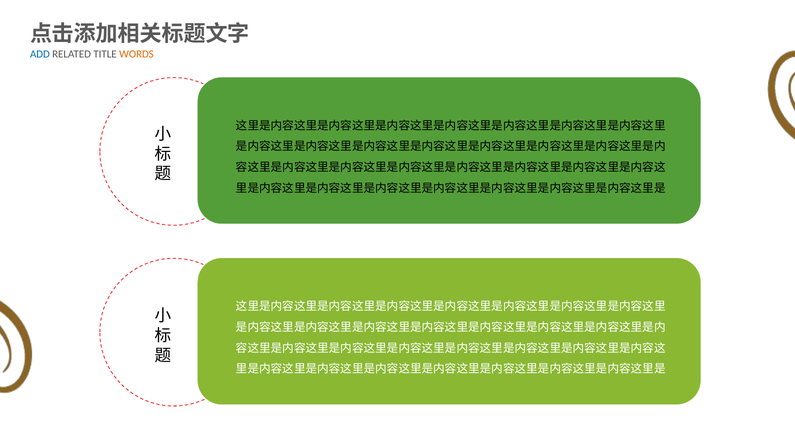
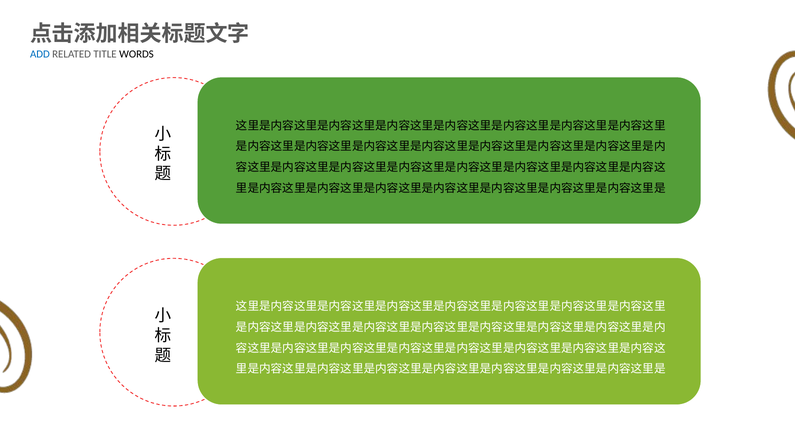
WORDS colour: orange -> black (136, 54)
